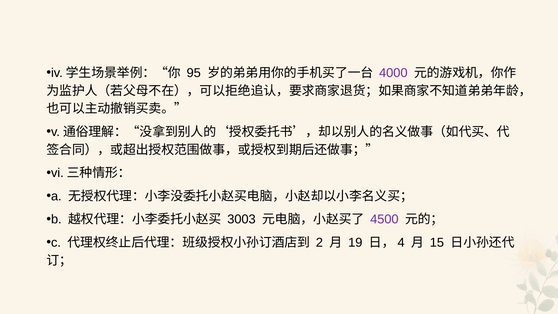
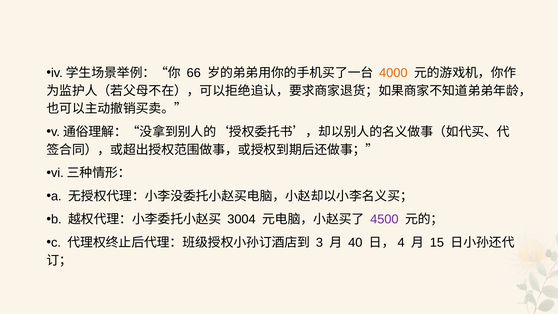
95: 95 -> 66 (194, 73)
4000 colour: purple -> orange (393, 73)
3003: 3003 -> 3004 (241, 219)
2: 2 -> 3 (319, 242)
19: 19 -> 40 (355, 242)
